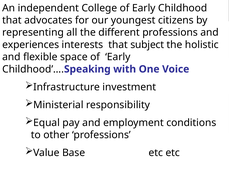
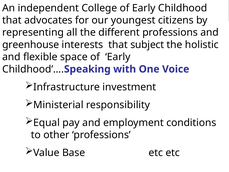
experiences: experiences -> greenhouse (31, 45)
